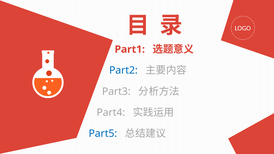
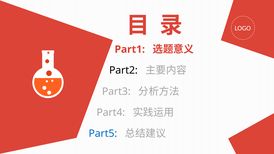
Part2 colour: blue -> black (123, 70)
